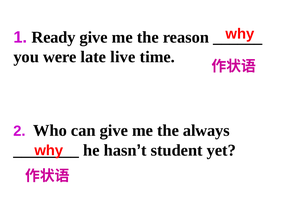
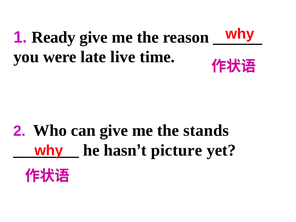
always: always -> stands (206, 130)
student: student -> picture (177, 150)
